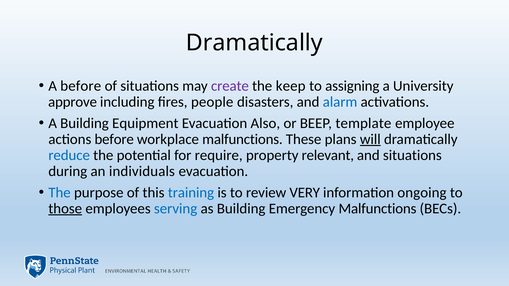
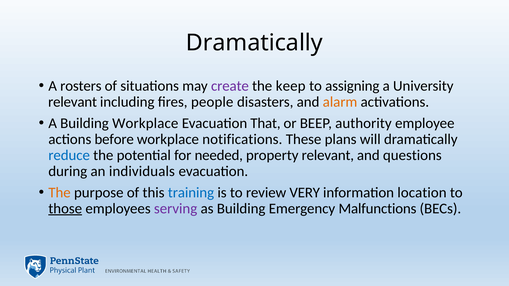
A before: before -> rosters (81, 86)
approve: approve -> relevant (73, 102)
alarm colour: blue -> orange (340, 102)
Building Equipment: Equipment -> Workplace (145, 123)
Also: Also -> That (265, 123)
template: template -> authority (363, 123)
workplace malfunctions: malfunctions -> notifications (242, 139)
will underline: present -> none (370, 139)
require: require -> needed (219, 155)
and situations: situations -> questions (412, 155)
The colour: blue -> orange (60, 193)
ongoing: ongoing -> location (422, 193)
serving colour: blue -> purple (176, 209)
